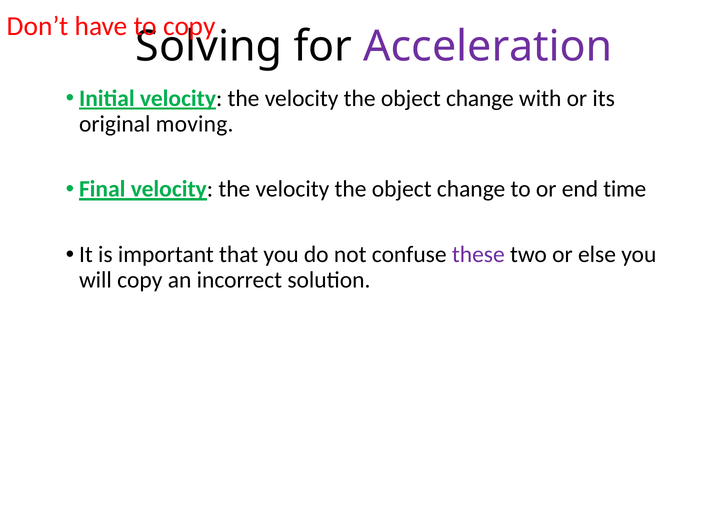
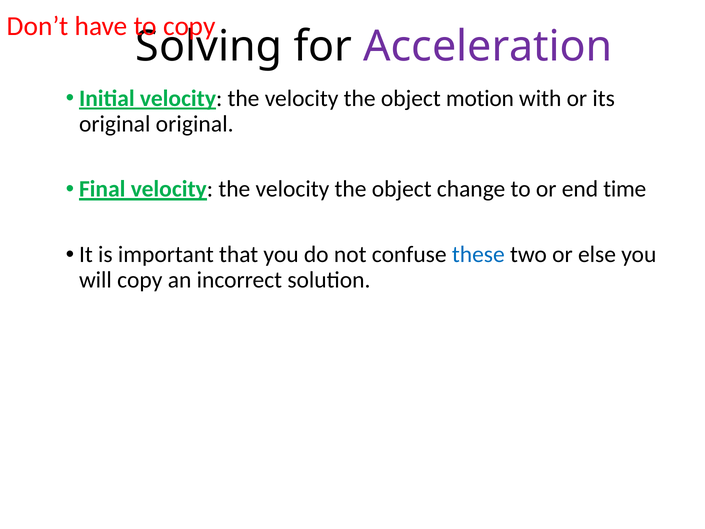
change: change -> motion (480, 98)
original moving: moving -> original (195, 124)
these colour: purple -> blue (478, 255)
